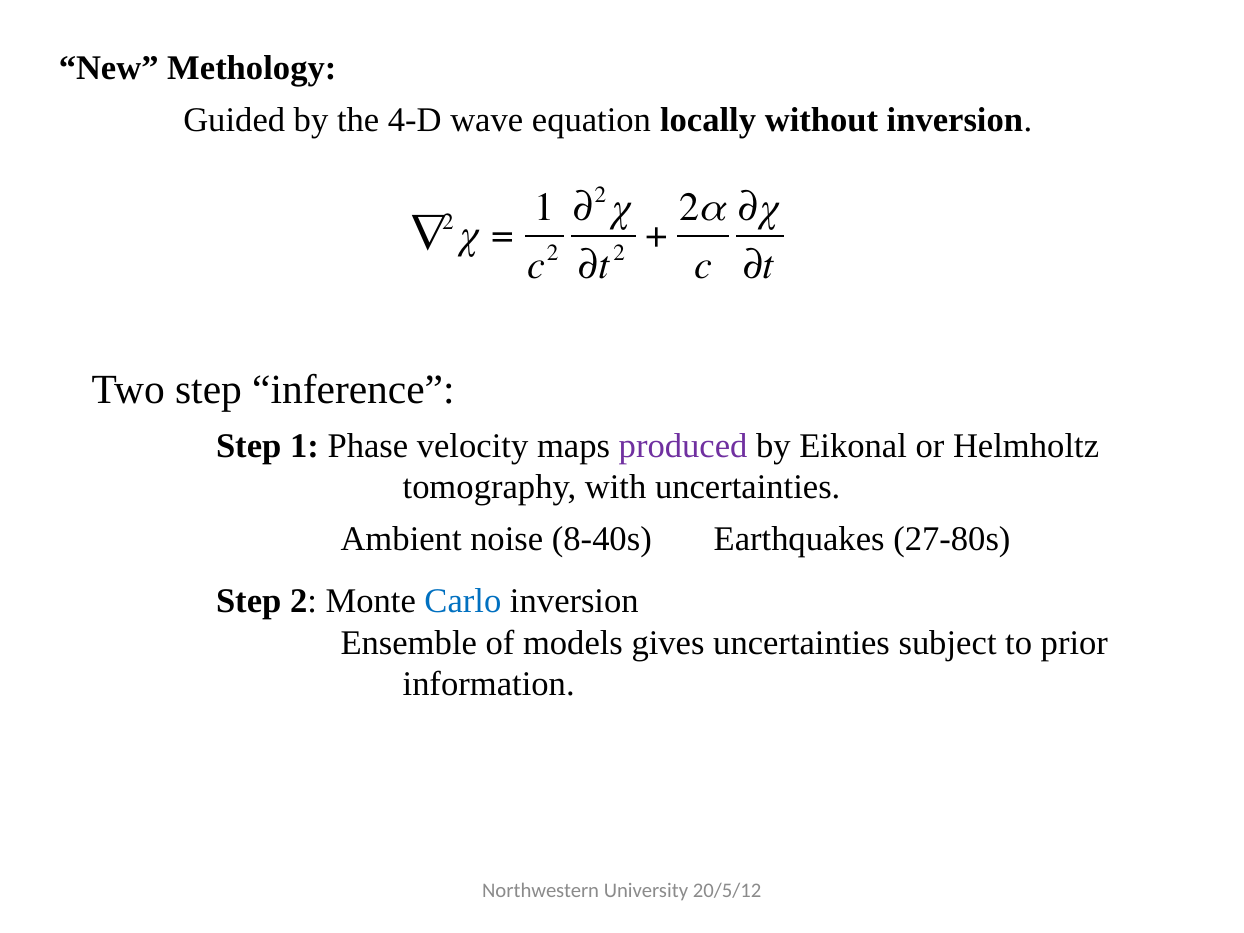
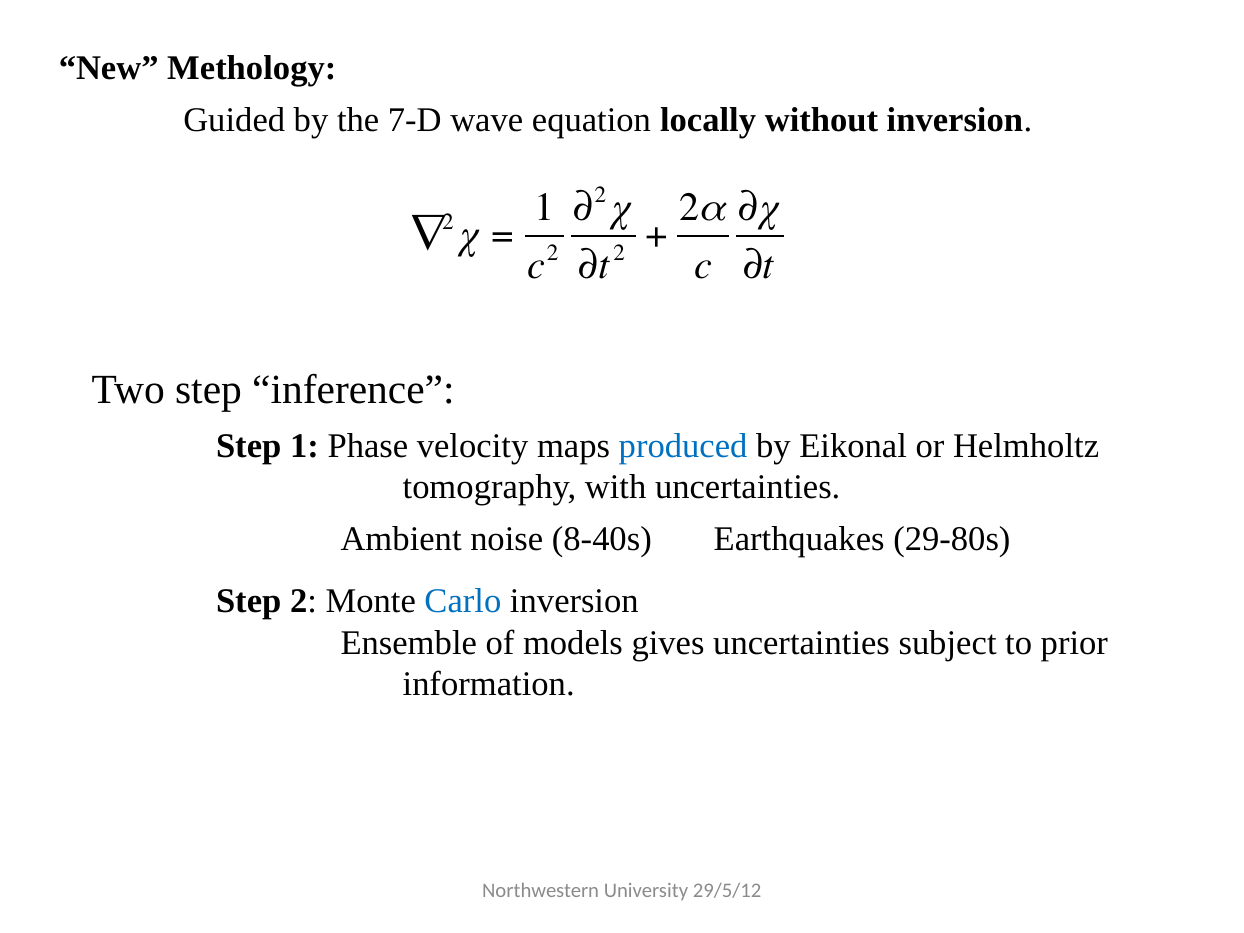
4-D: 4-D -> 7-D (415, 120)
produced colour: purple -> blue (683, 446)
27-80s: 27-80s -> 29-80s (952, 539)
20/5/12: 20/5/12 -> 29/5/12 (727, 891)
